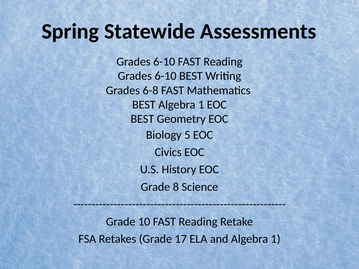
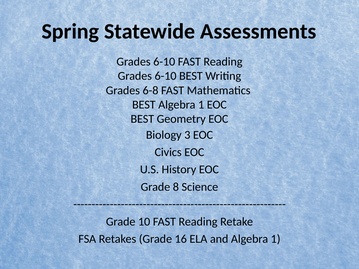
5: 5 -> 3 (187, 135)
17: 17 -> 16 (181, 239)
